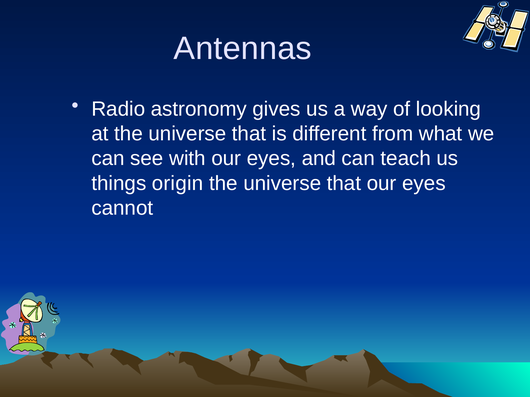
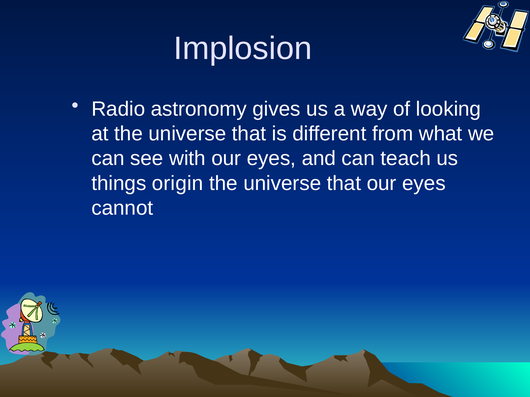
Antennas: Antennas -> Implosion (243, 49)
